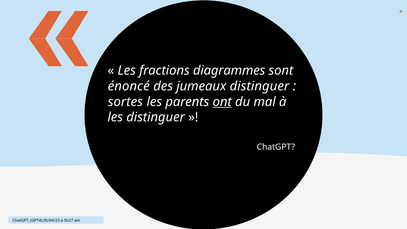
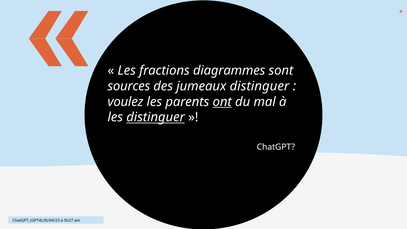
énoncé: énoncé -> sources (129, 86)
sortes: sortes -> voulez (125, 102)
distinguer underline: none -> present (156, 117)
